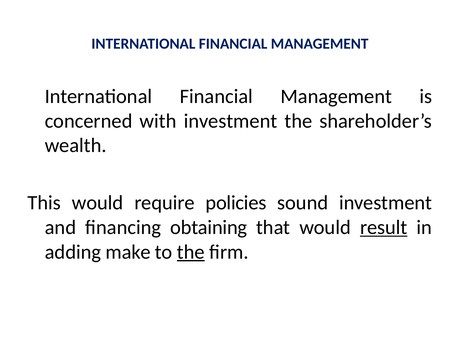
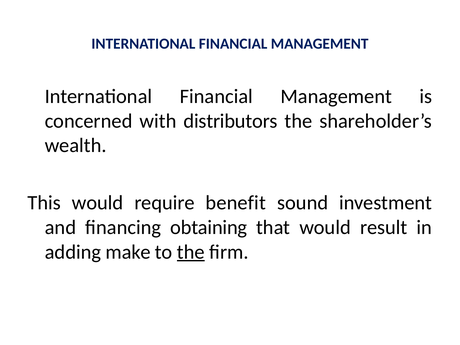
with investment: investment -> distributors (231, 121)
policies: policies -> benefit (236, 203)
result underline: present -> none (384, 227)
